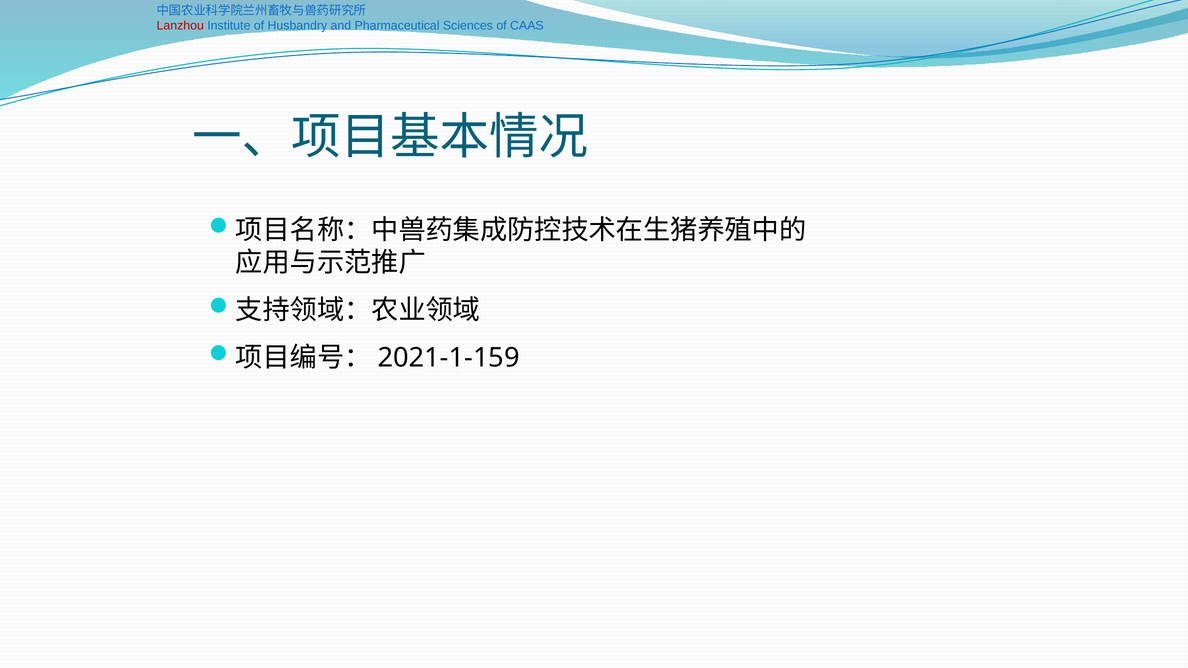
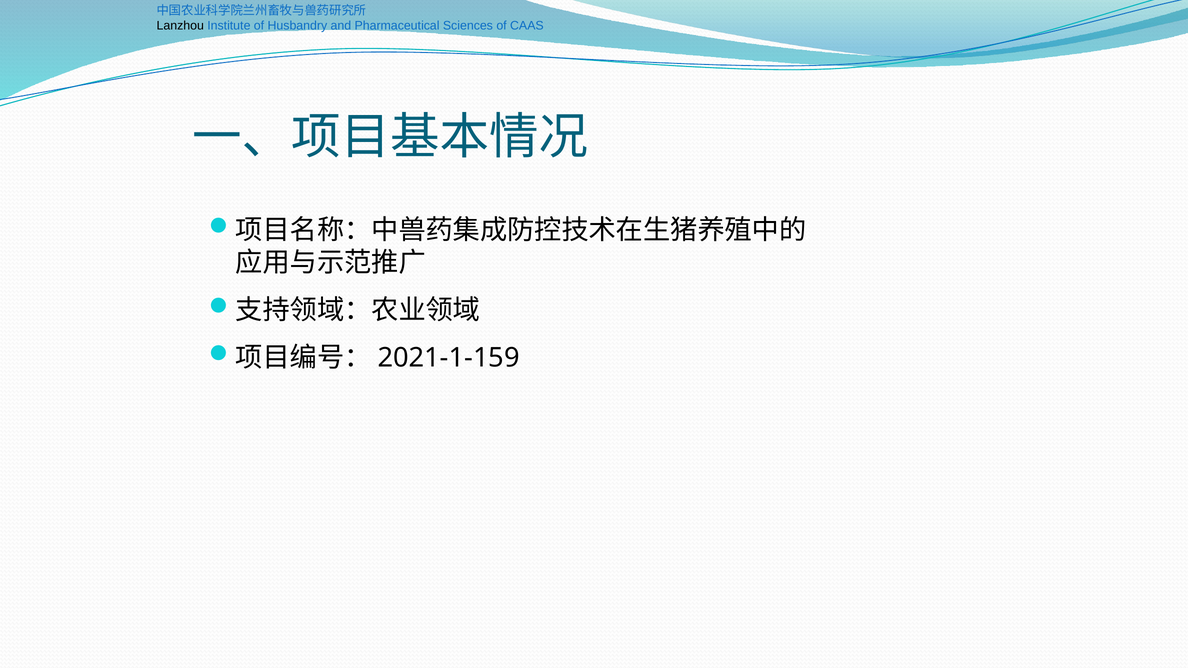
Lanzhou colour: red -> black (180, 26)
